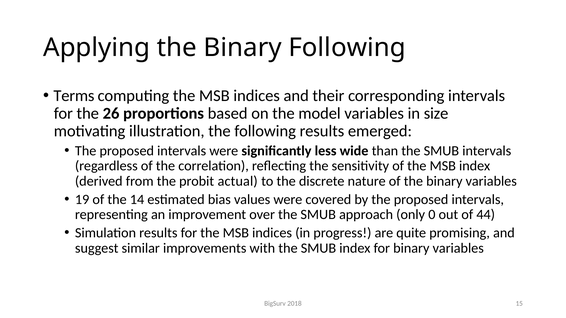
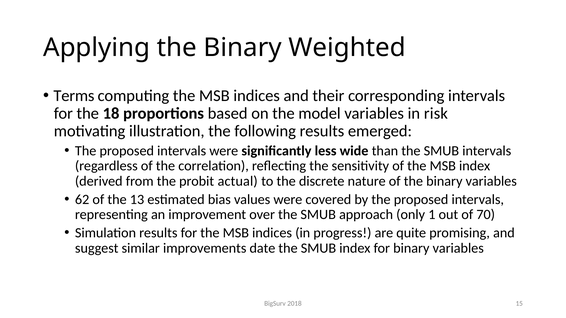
Binary Following: Following -> Weighted (347, 48)
26: 26 -> 18 (111, 114)
size: size -> risk (436, 114)
19: 19 -> 62 (82, 200)
14: 14 -> 13 (137, 200)
0: 0 -> 1 (432, 215)
44: 44 -> 70 (486, 215)
with: with -> date (262, 248)
